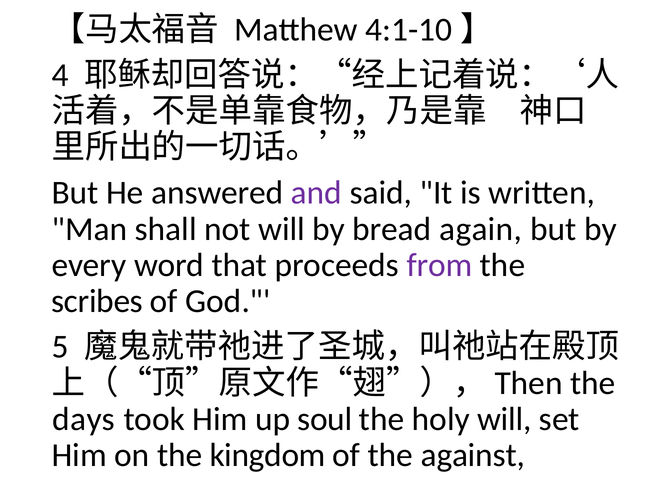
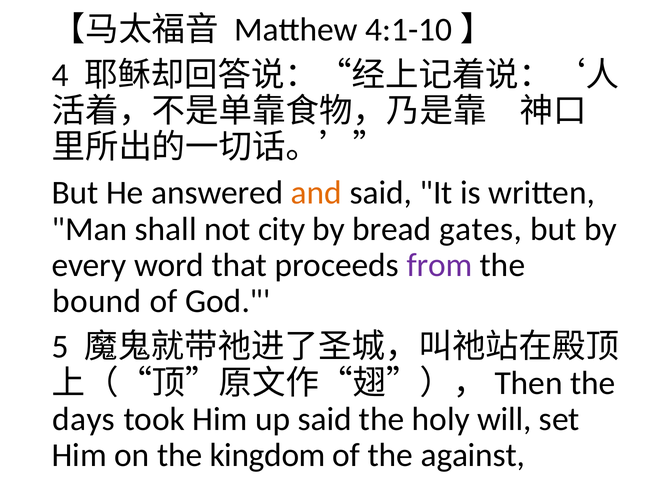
and colour: purple -> orange (316, 193)
not will: will -> city (282, 229)
again: again -> gates (481, 229)
scribes: scribes -> bound (97, 301)
up soul: soul -> said (325, 419)
